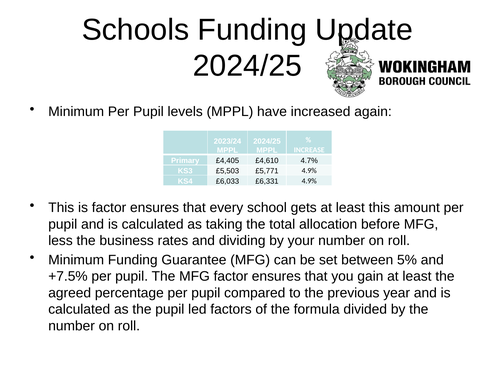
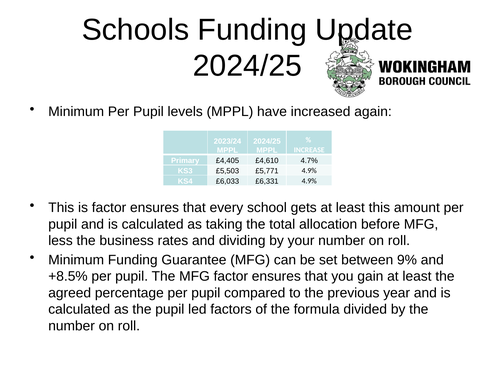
5%: 5% -> 9% (407, 260)
+7.5%: +7.5% -> +8.5% (68, 277)
